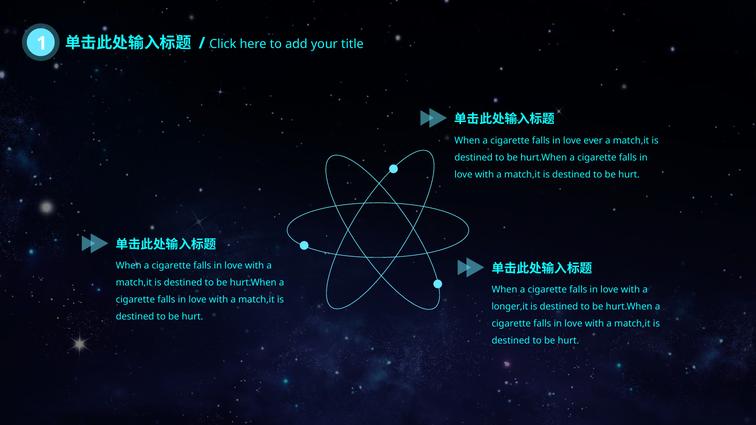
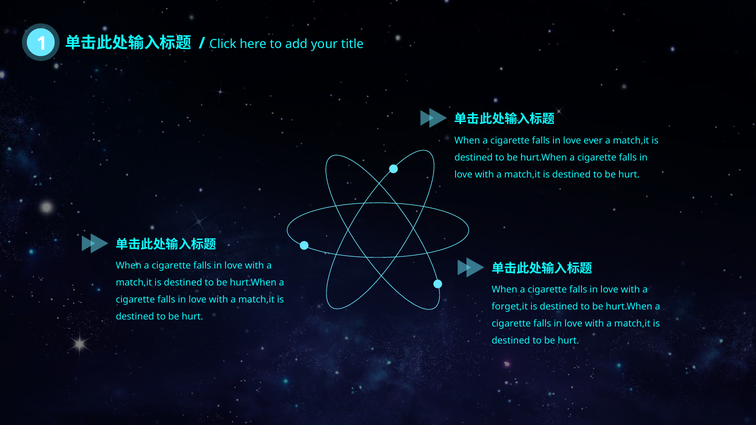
longer,it: longer,it -> forget,it (510, 307)
